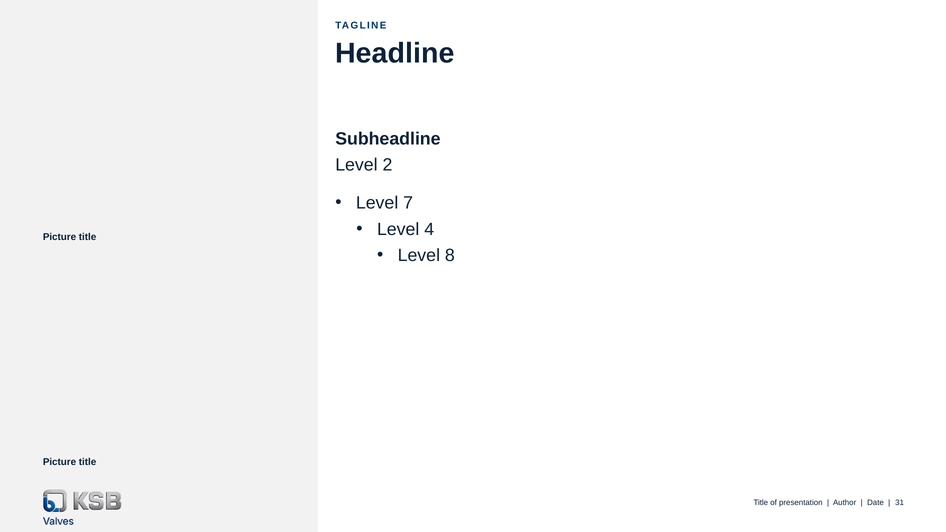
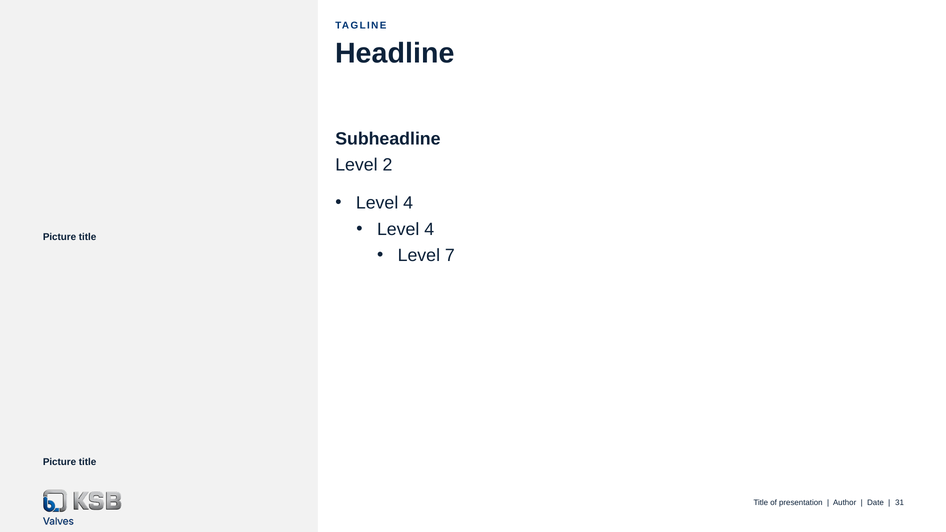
7: 7 -> 4 (408, 203)
8: 8 -> 7 (450, 255)
